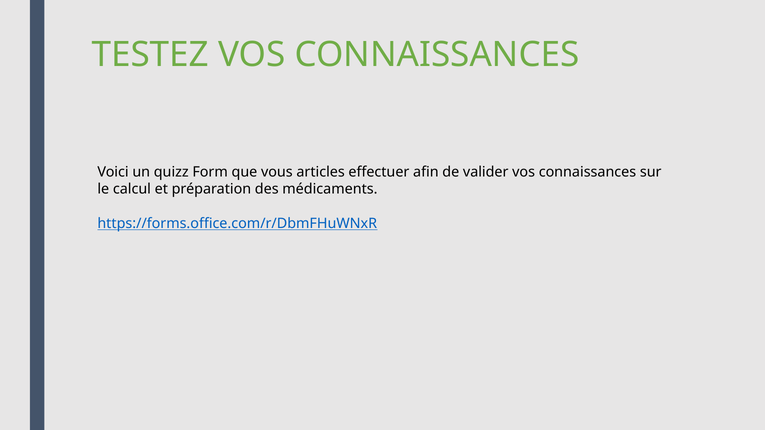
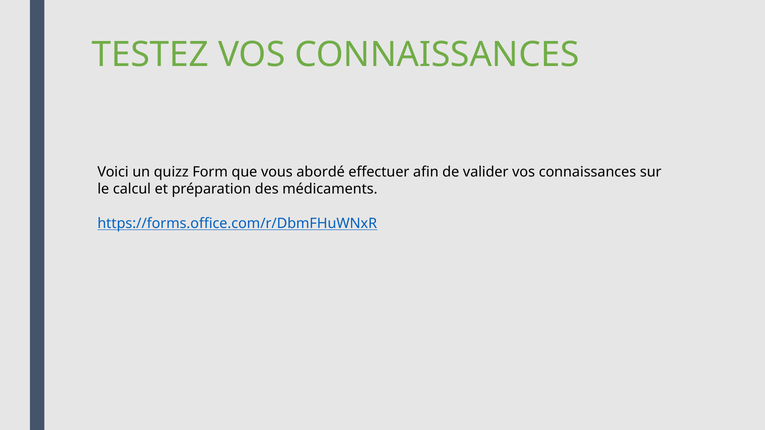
articles: articles -> abordé (321, 172)
